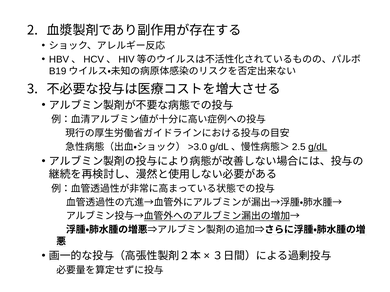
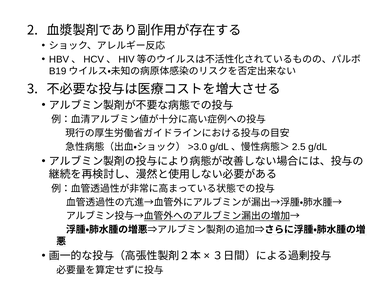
g/dL underline: present -> none (318, 147)
